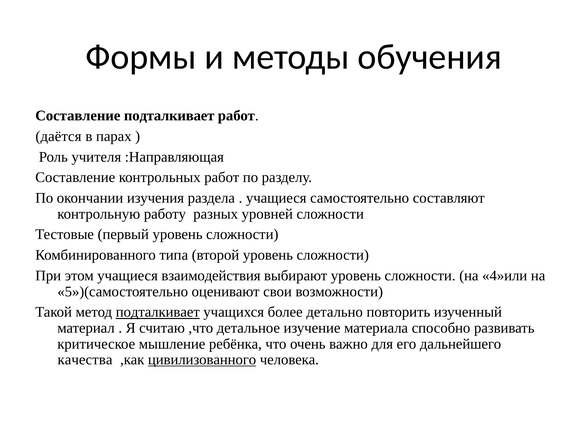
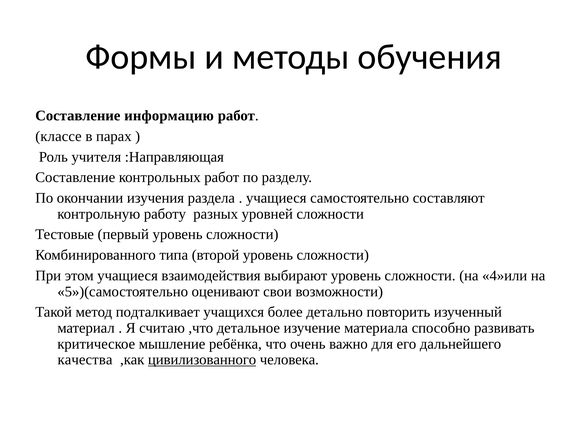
Составление подталкивает: подталкивает -> информацию (169, 116)
даётся: даётся -> классе (58, 136)
подталкивает underline: present -> none (158, 312)
